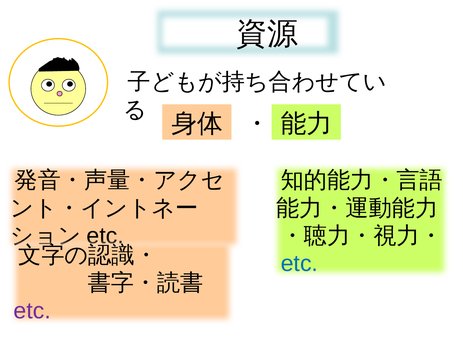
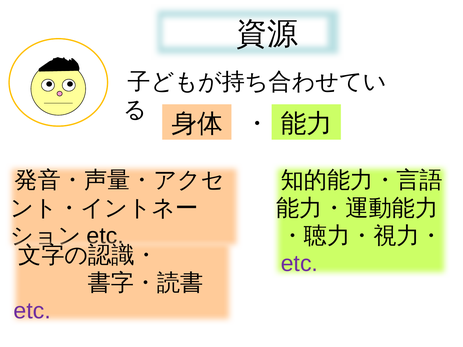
etc colour: blue -> purple (299, 264)
